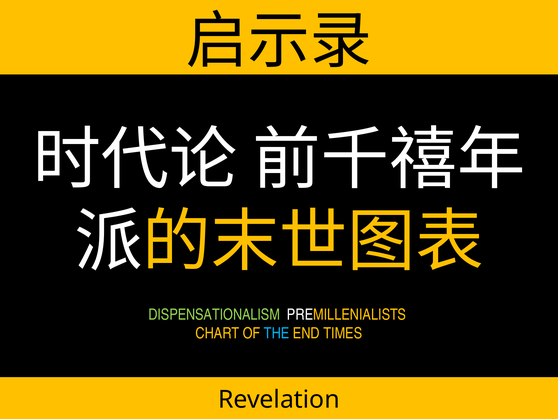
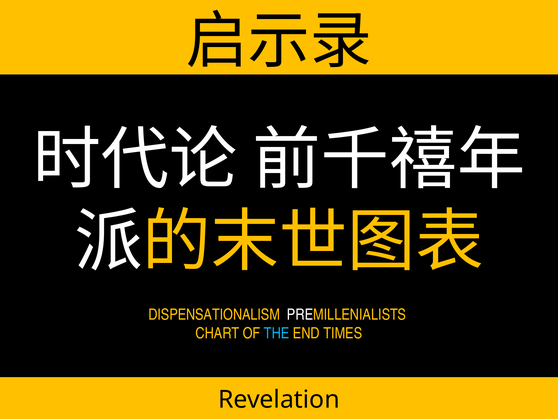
DISPENSATIONALISM colour: light green -> yellow (214, 314)
